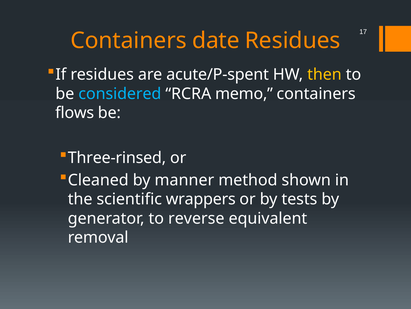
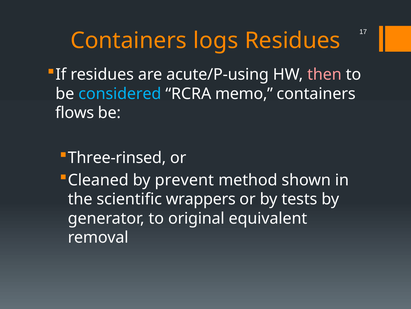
date: date -> logs (216, 41)
acute/P-spent: acute/P-spent -> acute/P-using (218, 74)
then colour: yellow -> pink (324, 74)
manner: manner -> prevent (184, 180)
reverse: reverse -> original (196, 218)
